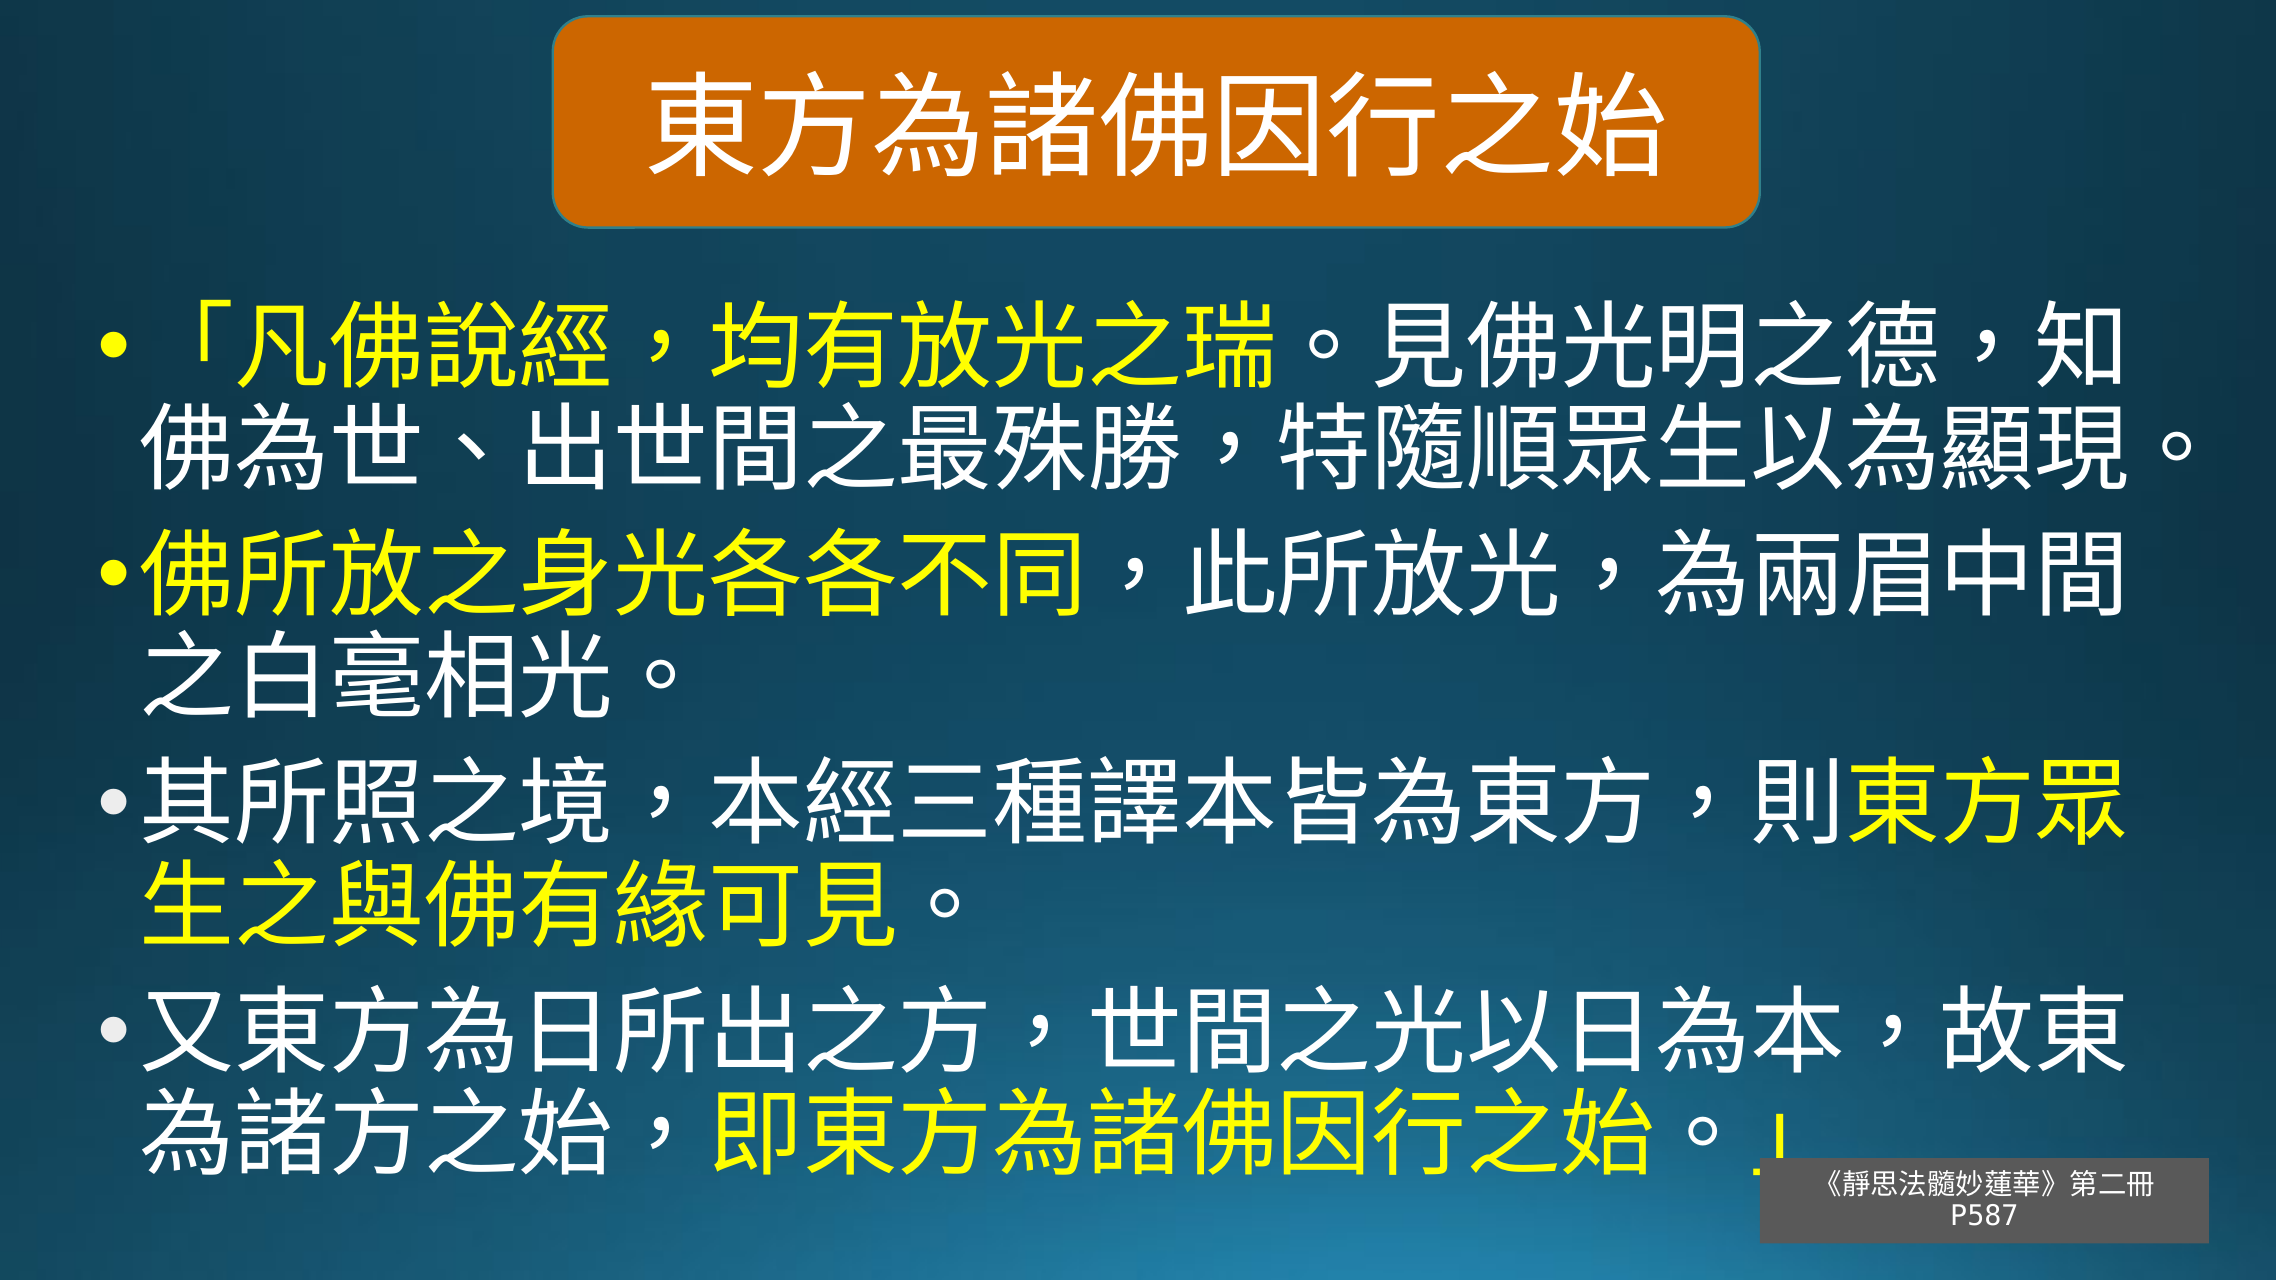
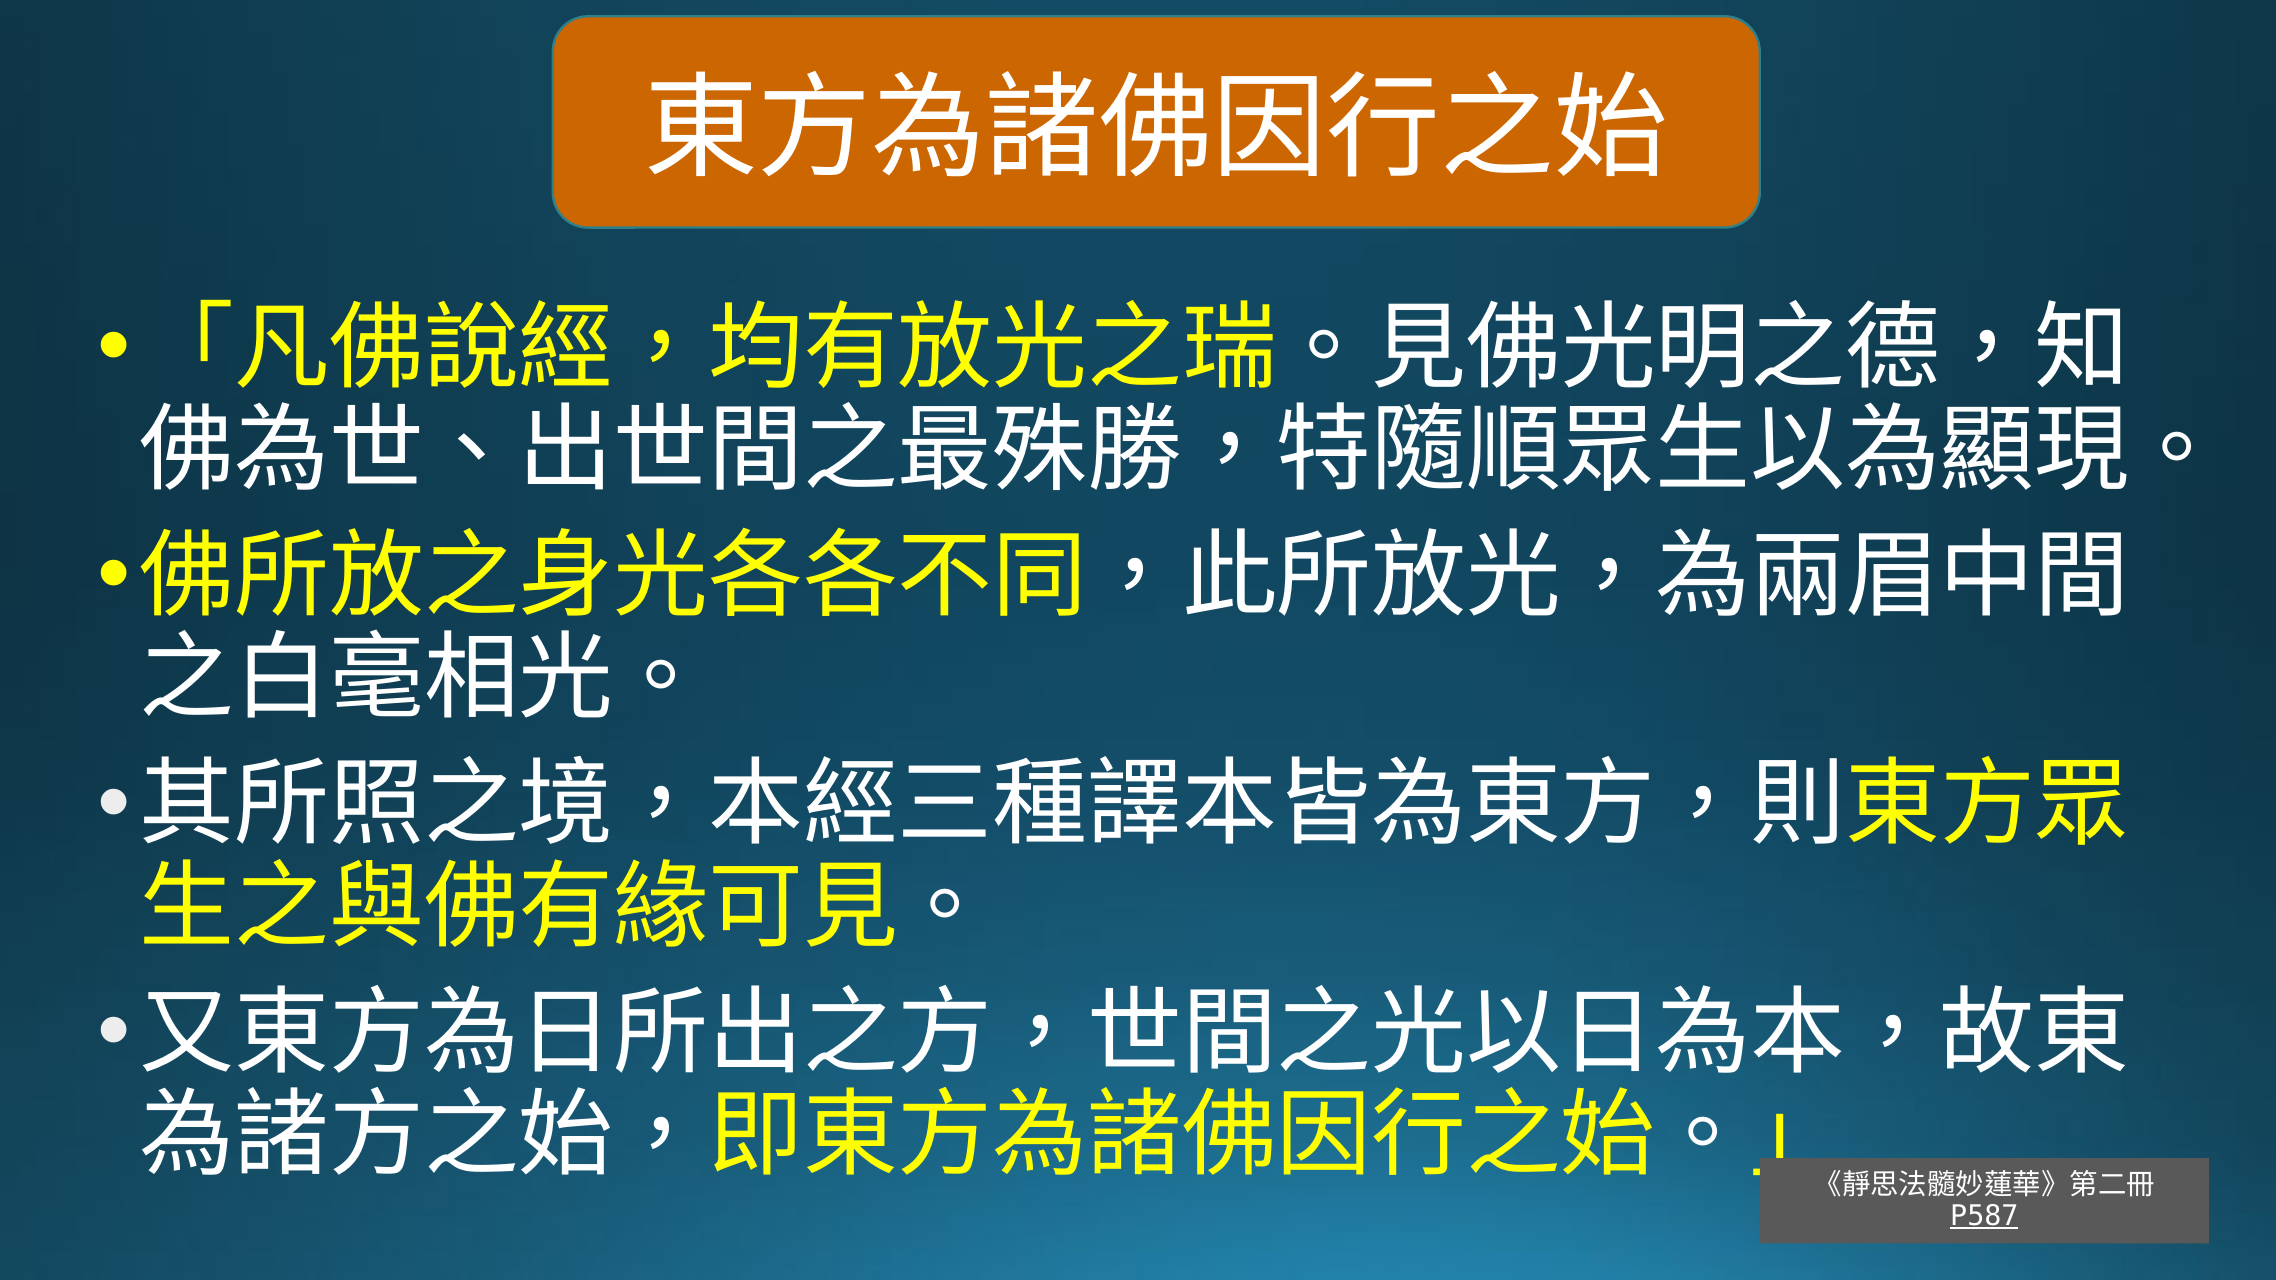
P587 underline: none -> present (1984, 1216)
